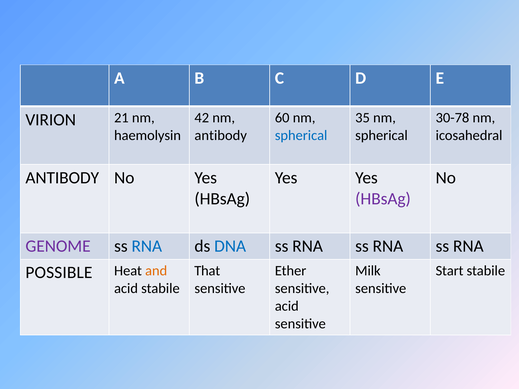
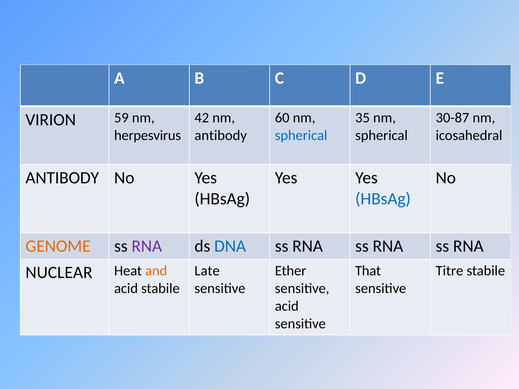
30-78: 30-78 -> 30-87 (452, 118)
21: 21 -> 59 (121, 118)
haemolysin: haemolysin -> herpesvirus (148, 136)
HBsAg colour: purple -> blue (383, 199)
GENOME colour: purple -> orange (58, 246)
RNA colour: blue -> purple (147, 246)
That: That -> Late (207, 271)
Milk: Milk -> That (368, 271)
Start: Start -> Titre (449, 271)
POSSIBLE: POSSIBLE -> NUCLEAR (59, 273)
